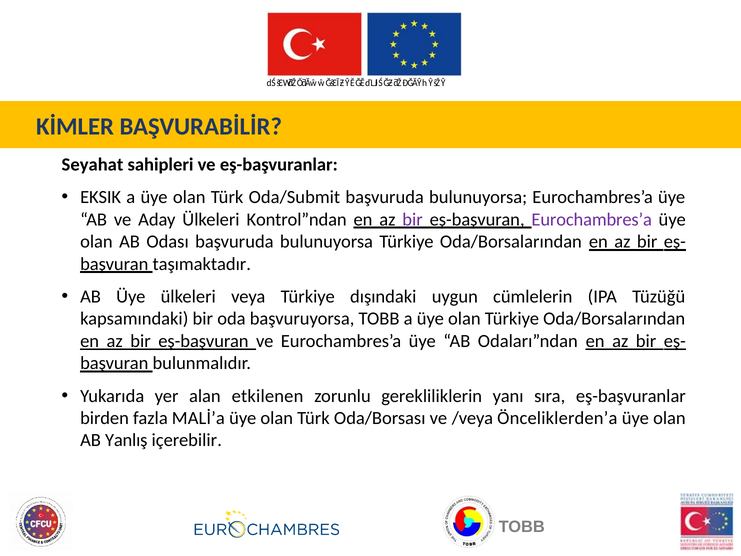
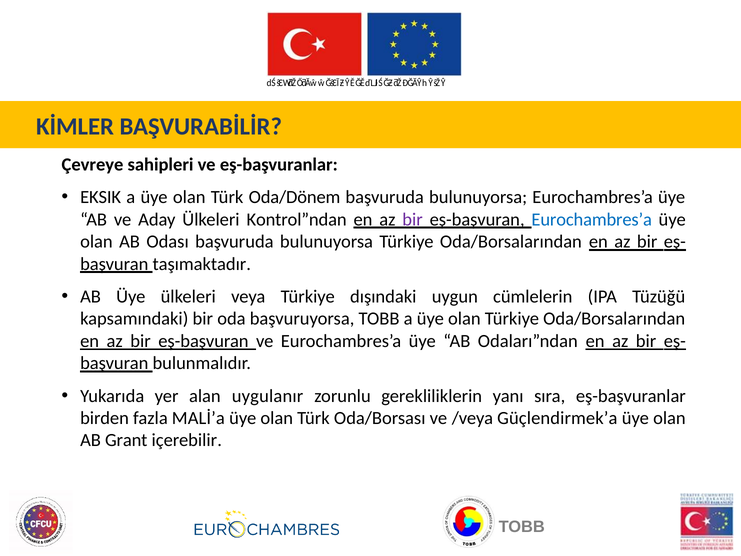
Seyahat: Seyahat -> Çevreye (93, 165)
Oda/Submit: Oda/Submit -> Oda/Dönem (295, 197)
Eurochambres’a colour: purple -> blue (592, 220)
etkilenen: etkilenen -> uygulanır (268, 396)
Önceliklerden’a: Önceliklerden’a -> Güçlendirmek’a (557, 418)
Yanlış: Yanlış -> Grant (126, 440)
